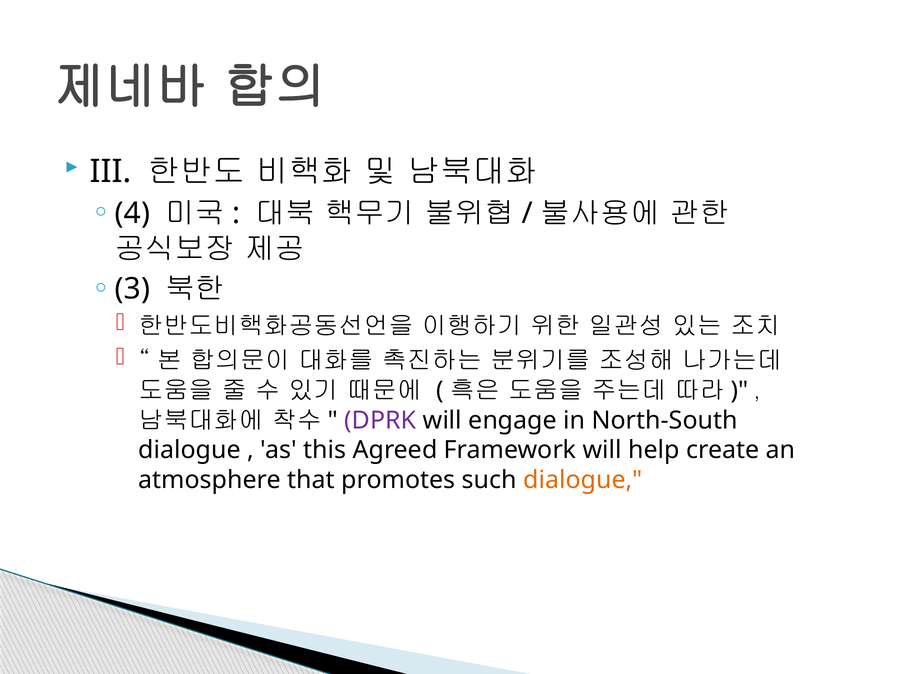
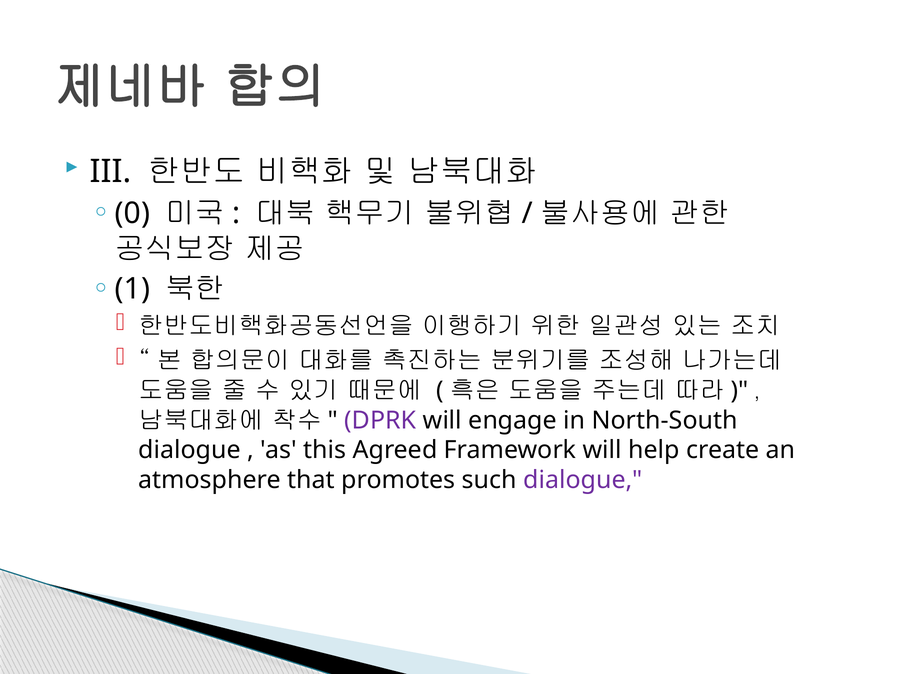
4: 4 -> 0 (133, 213)
3: 3 -> 1 (133, 289)
dialogue colour: orange -> purple (583, 480)
